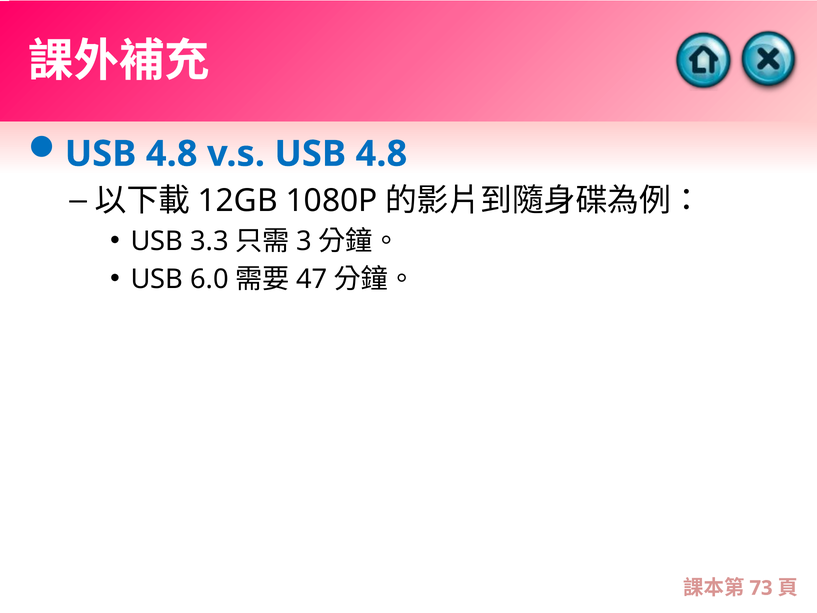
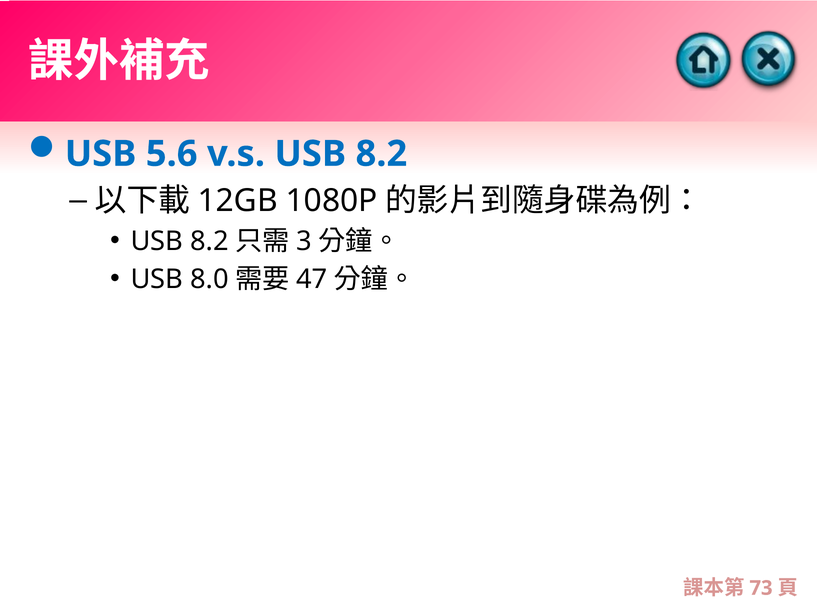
4.8: 4.8 -> 5.6 (172, 154)
v.s USB 4.8: 4.8 -> 8.2 (381, 154)
3.3: 3.3 -> 8.2 (209, 241)
6.0: 6.0 -> 8.0 (209, 279)
